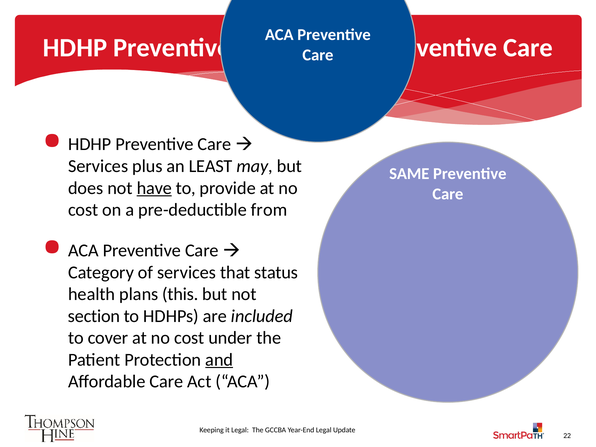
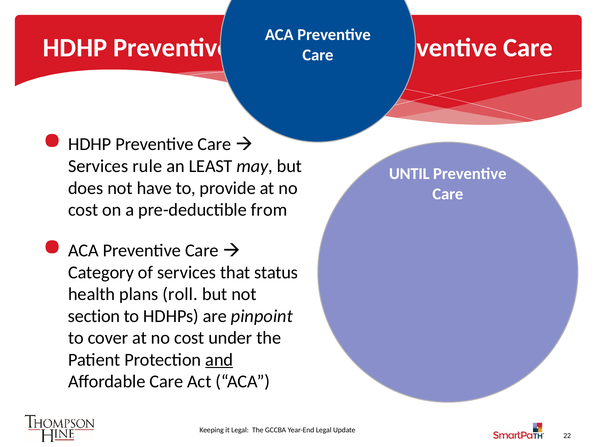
plus: plus -> rule (147, 166)
SAME: SAME -> UNTIL (409, 174)
have underline: present -> none (154, 188)
this: this -> roll (180, 294)
included: included -> pinpoint (262, 316)
